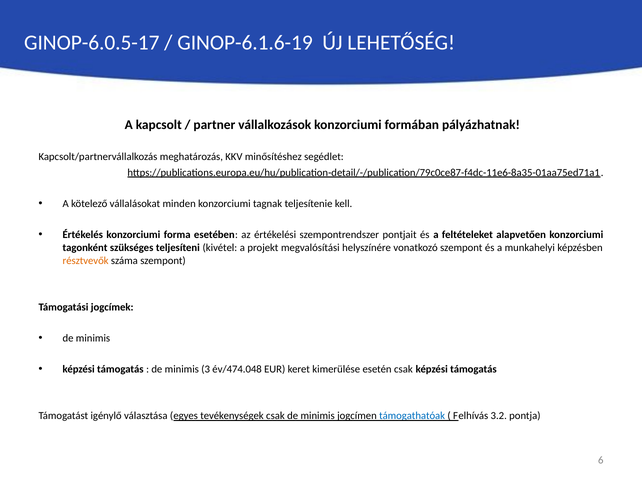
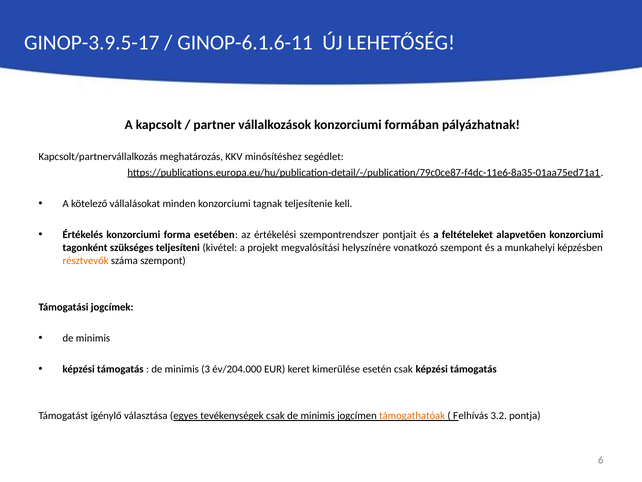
GINOP-6.0.5-17: GINOP-6.0.5-17 -> GINOP-3.9.5-17 (92, 43)
GINOP-6.1.6-19: GINOP-6.1.6-19 -> GINOP-6.1.6-11 (245, 43)
év/474.048: év/474.048 -> év/204.000 (237, 369)
támogathatóak colour: blue -> orange (412, 415)
